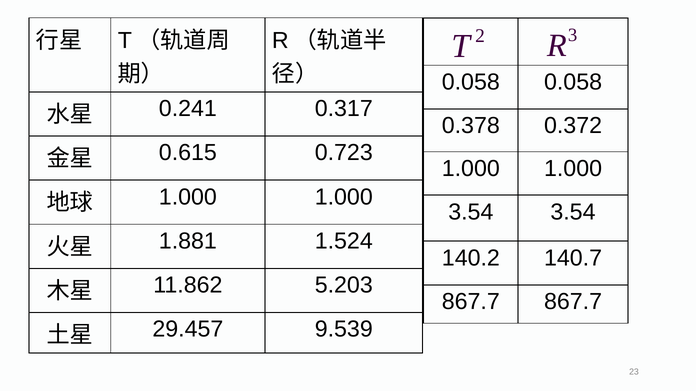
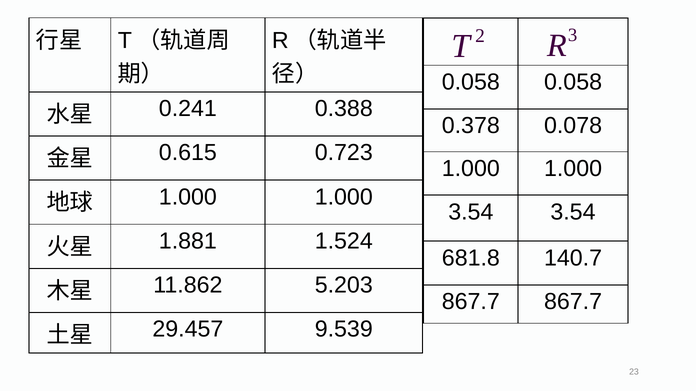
0.317: 0.317 -> 0.388 (344, 109)
0.372: 0.372 -> 0.078 (573, 126)
140.2: 140.2 -> 681.8 (471, 258)
